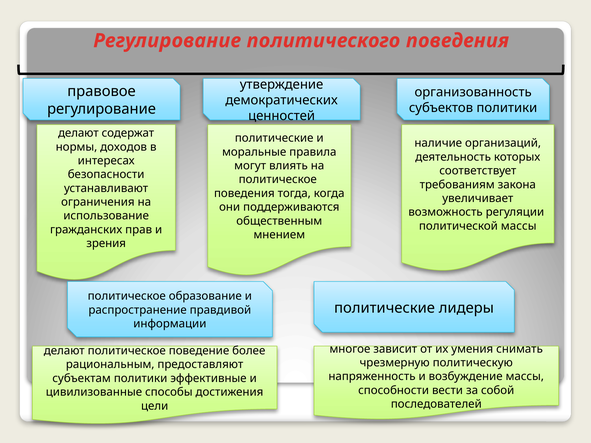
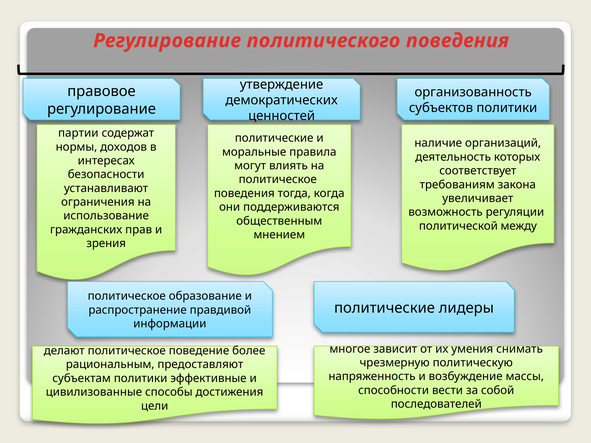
делают: делают -> партии (78, 133)
политической массы: массы -> между (519, 226)
